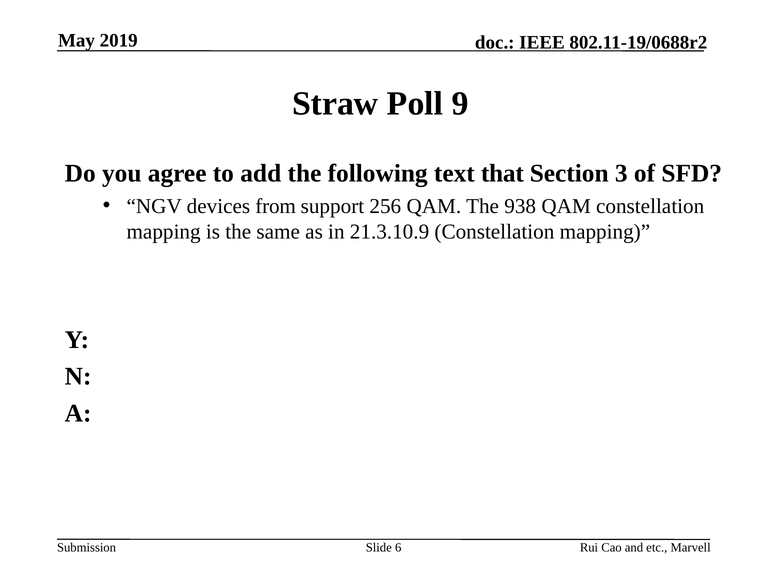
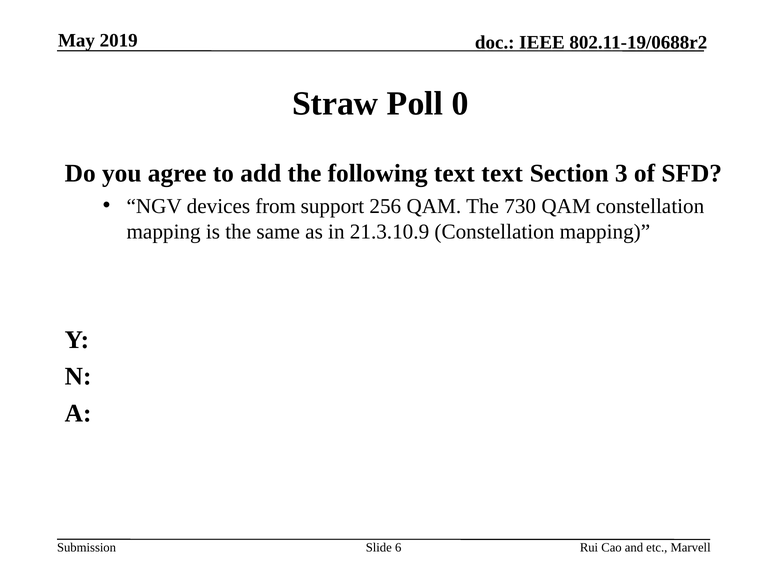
9: 9 -> 0 (460, 104)
text that: that -> text (502, 173)
938: 938 -> 730 (520, 206)
